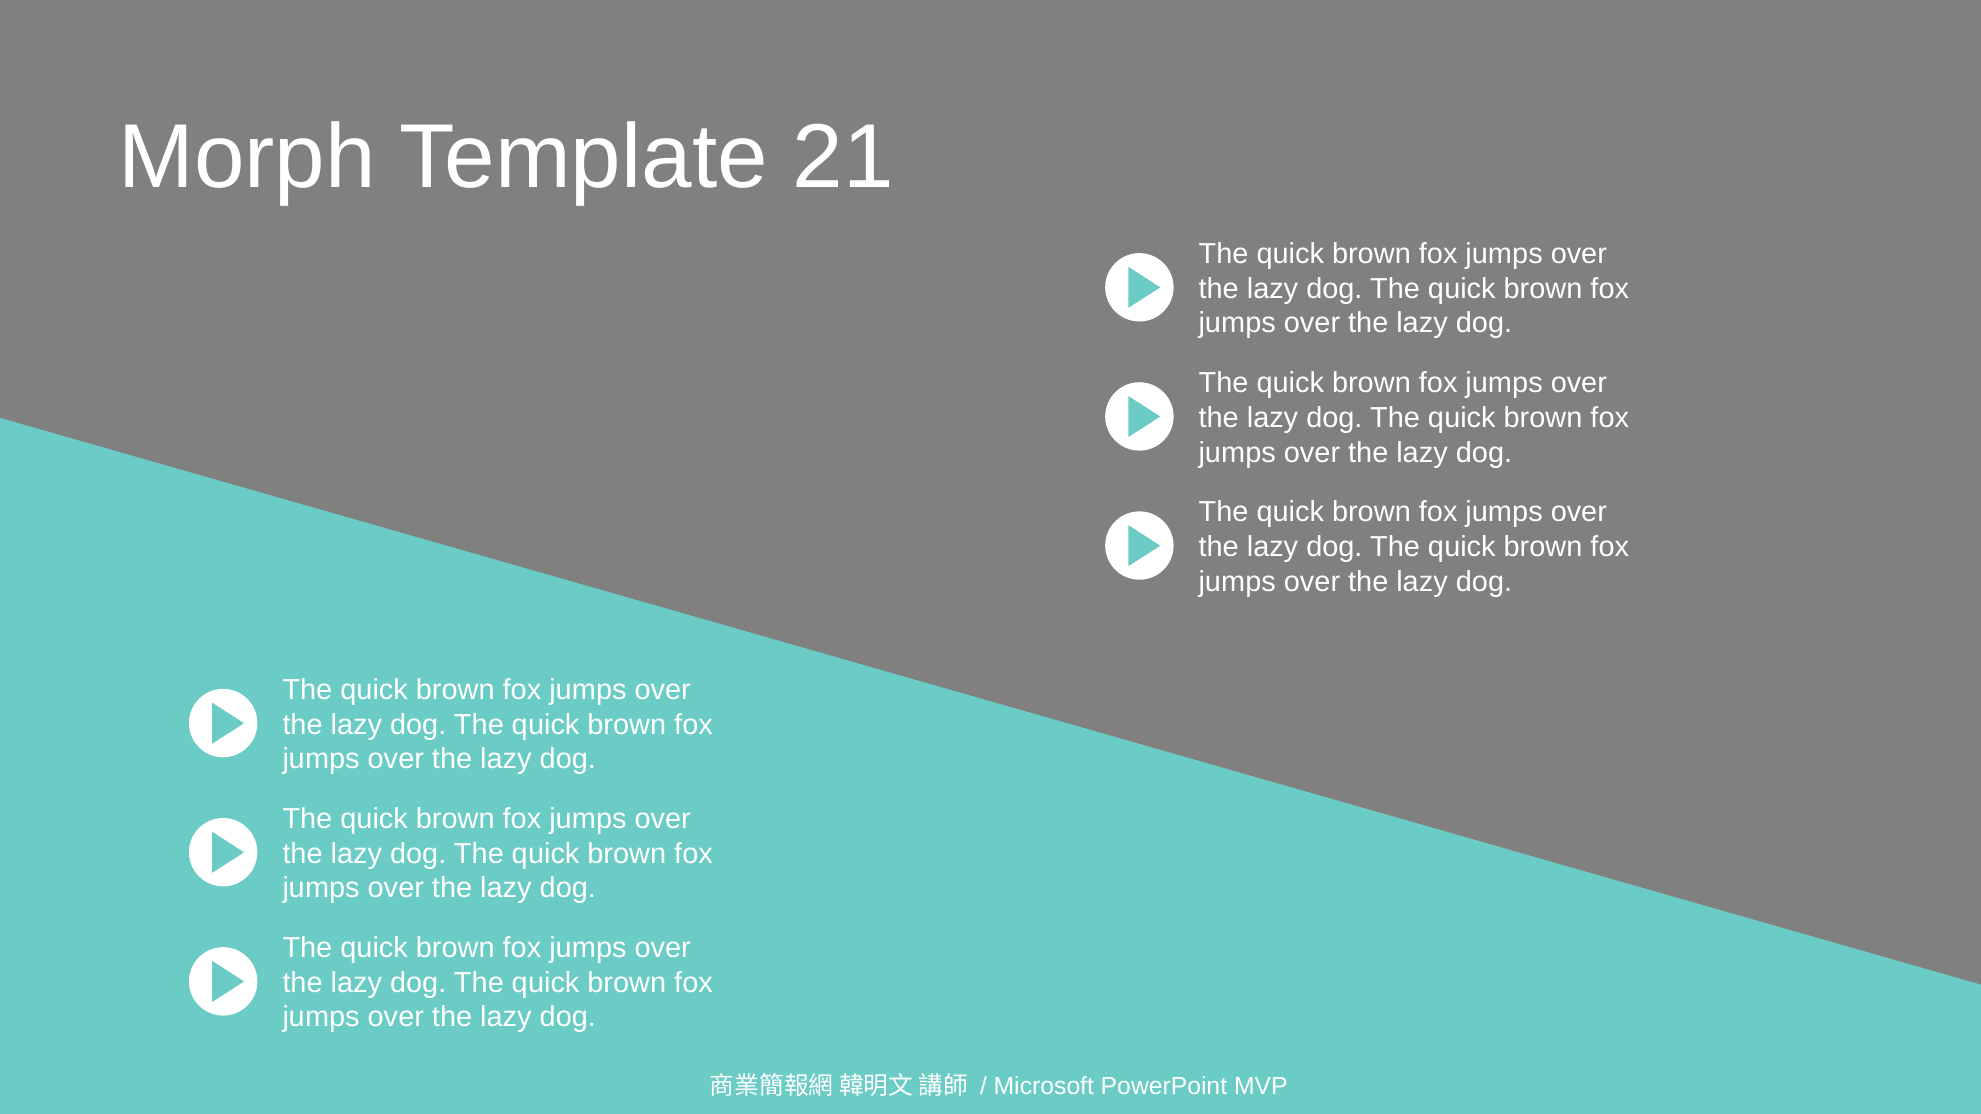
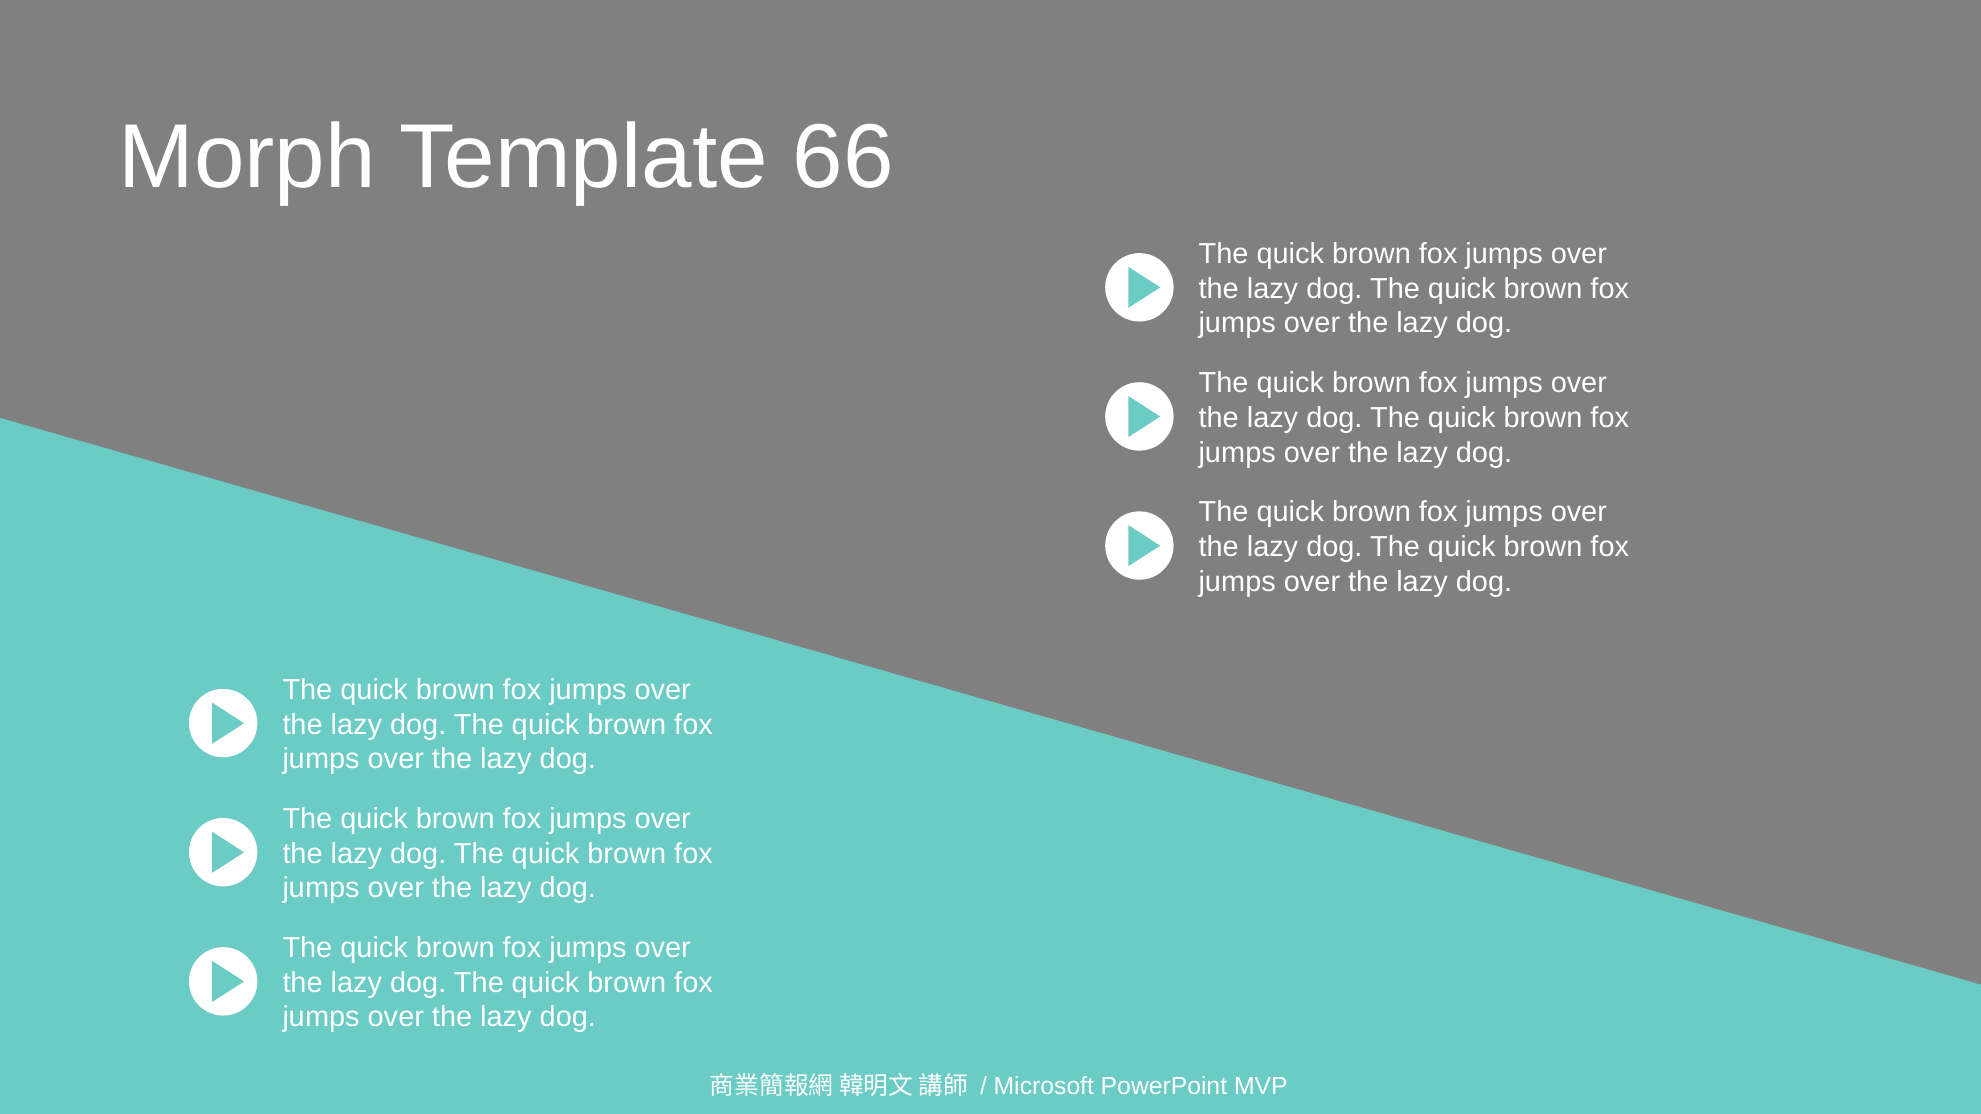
21: 21 -> 66 (843, 157)
